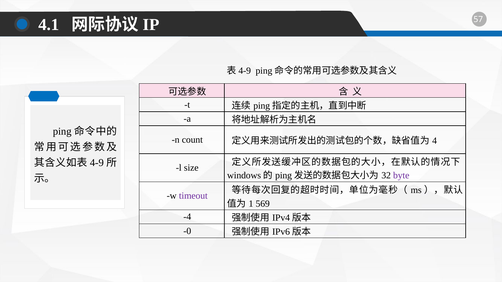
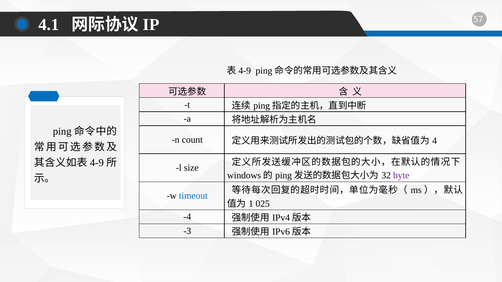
timeout colour: purple -> blue (193, 196)
569: 569 -> 025 (263, 204)
-0: -0 -> -3 (187, 231)
